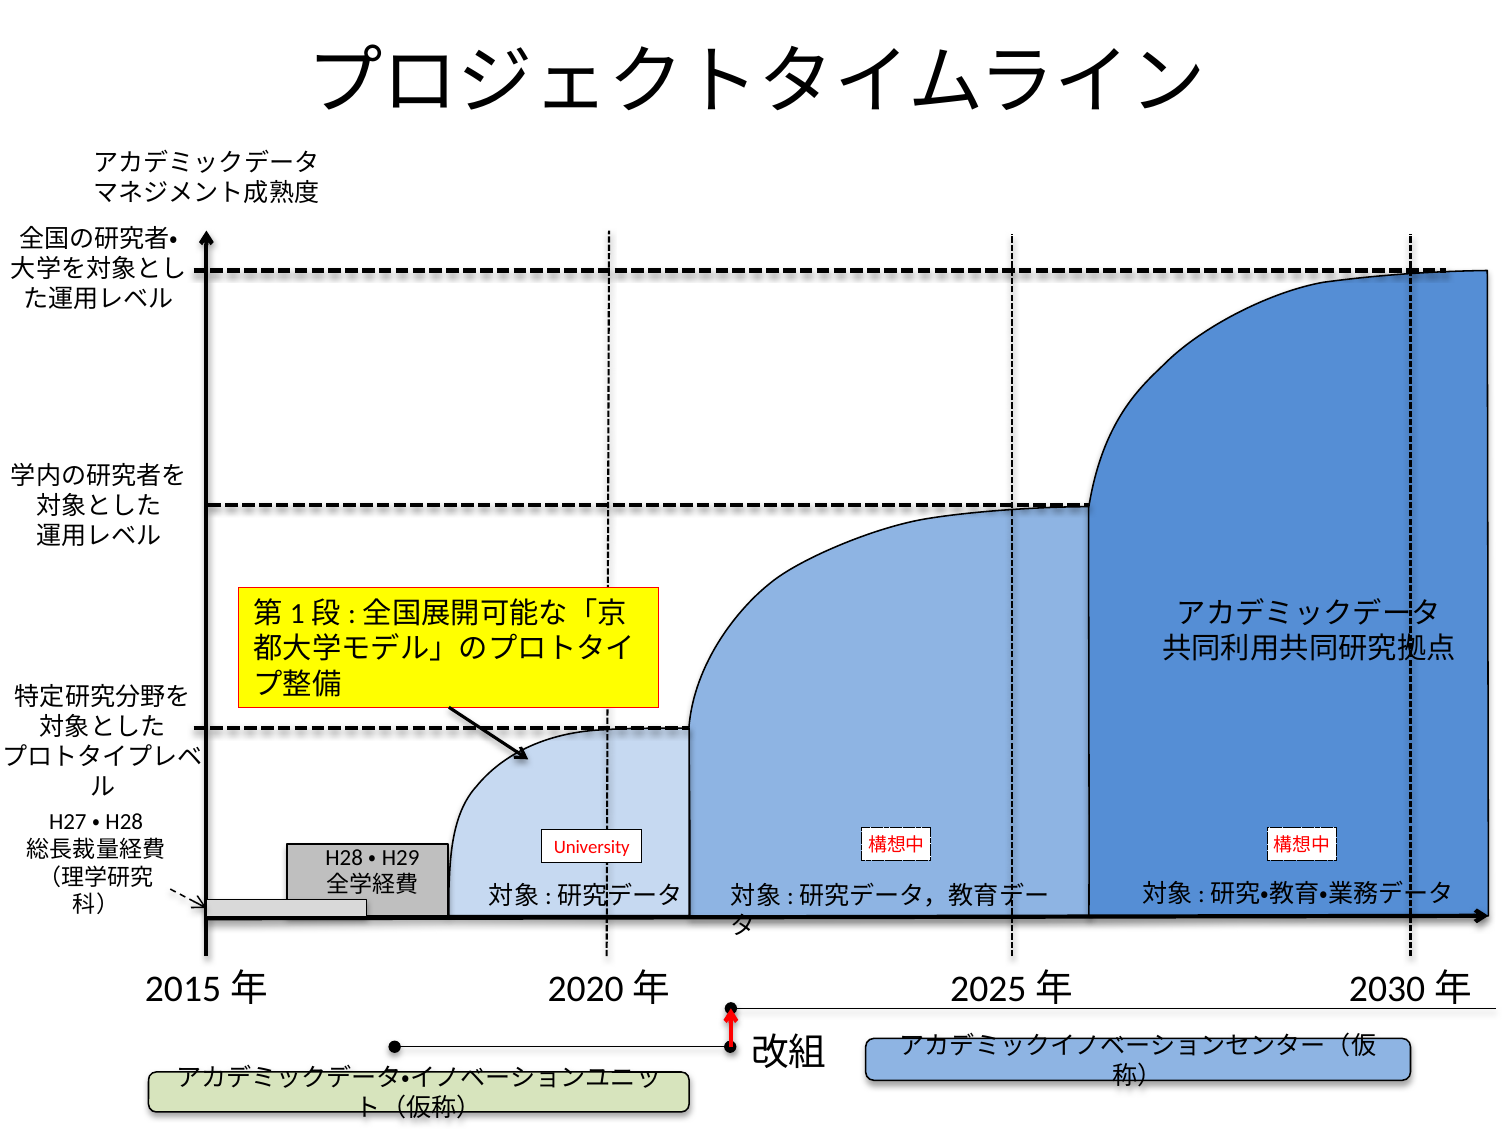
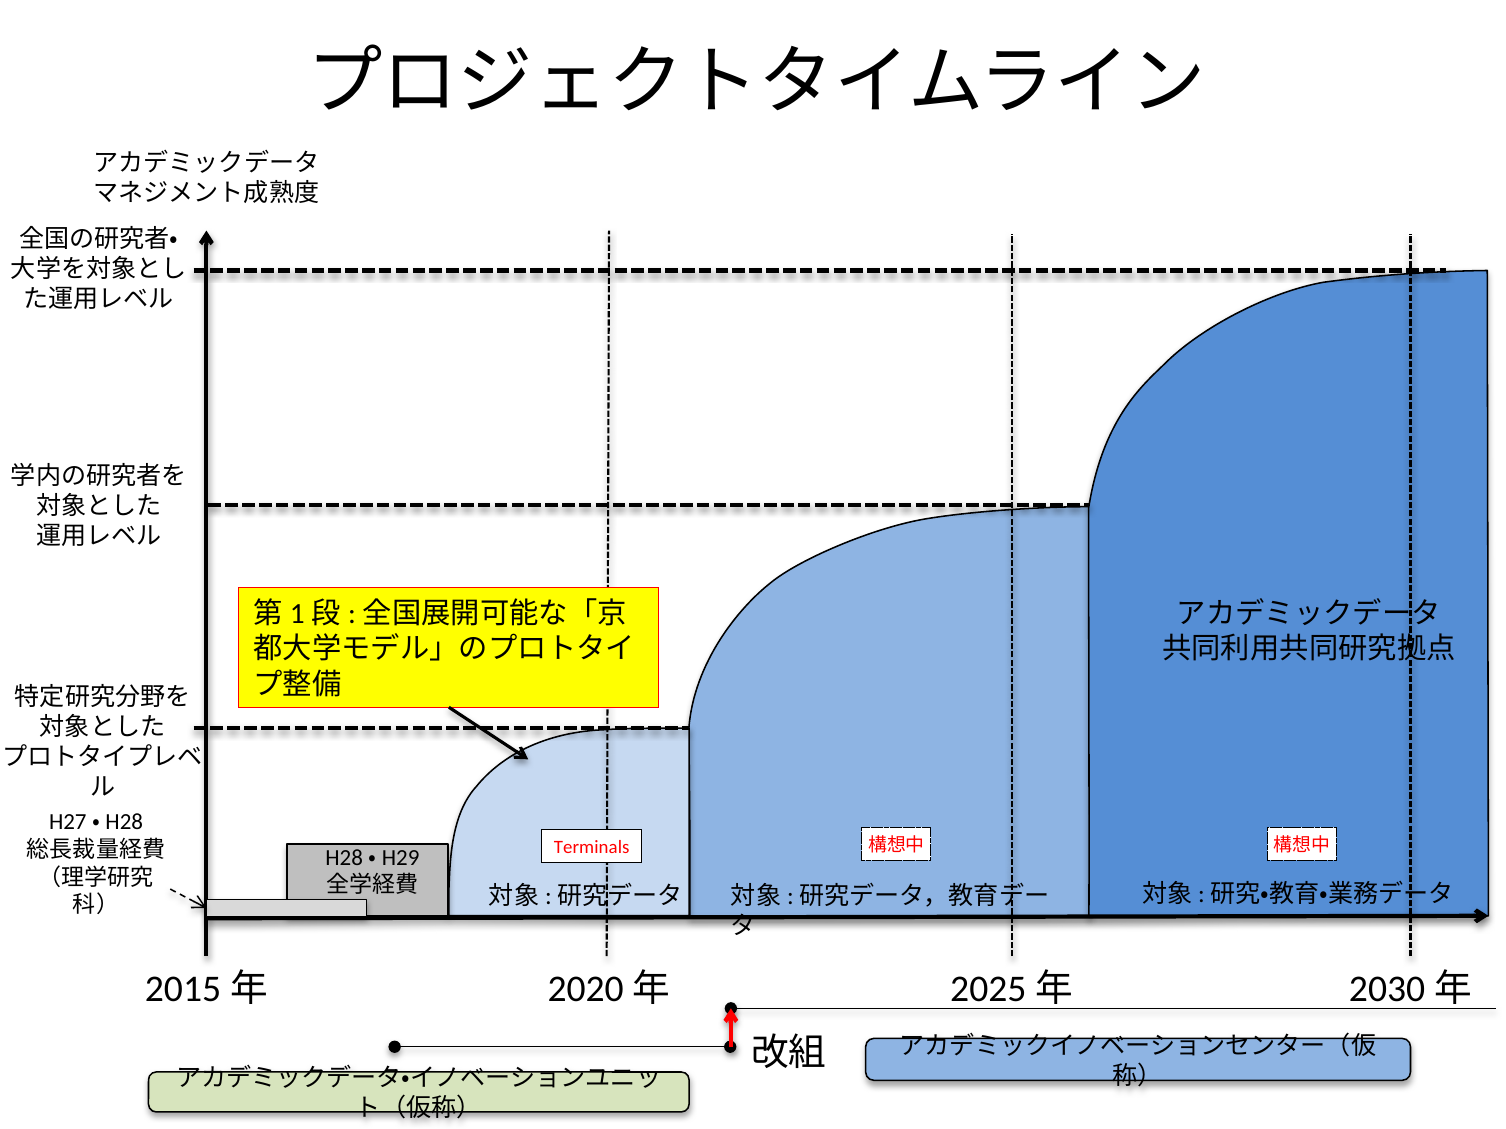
University: University -> Terminals (592, 848)
